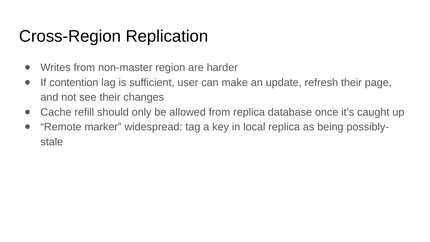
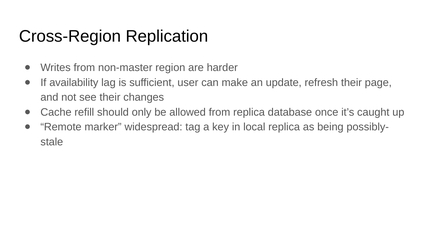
contention: contention -> availability (74, 82)
